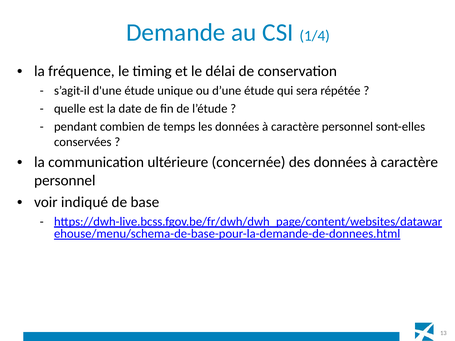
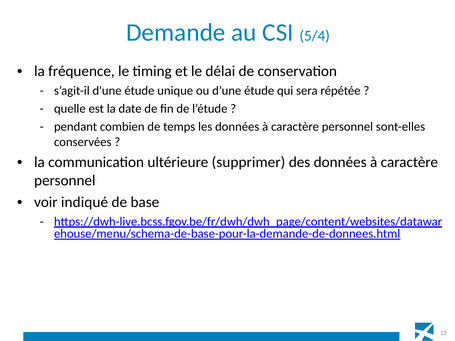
1/4: 1/4 -> 5/4 (315, 36)
concernée: concernée -> supprimer (249, 162)
